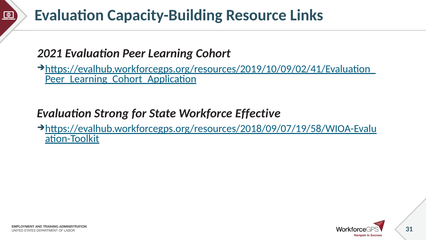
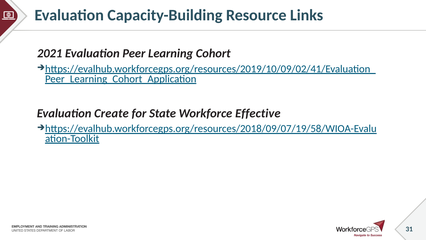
Strong: Strong -> Create (111, 113)
